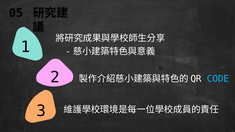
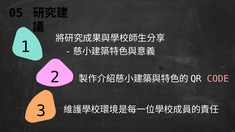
CODE colour: light blue -> pink (218, 79)
